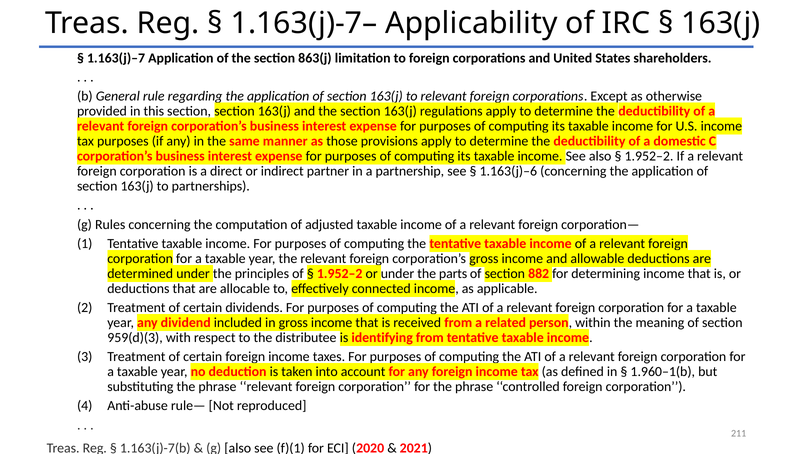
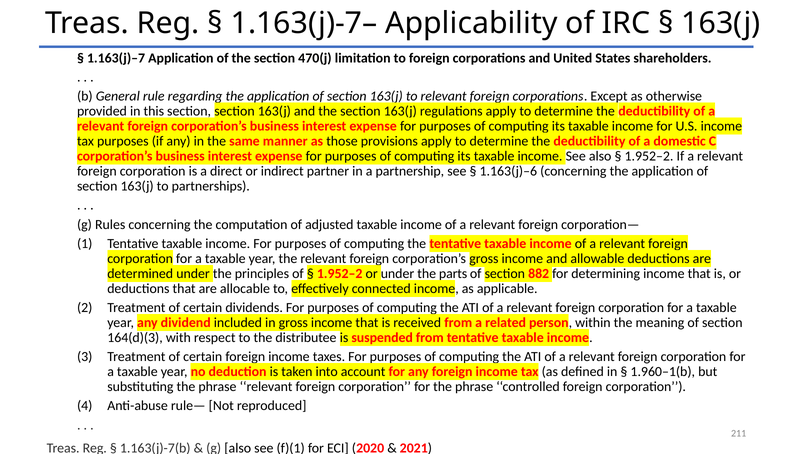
863(j: 863(j -> 470(j (315, 58)
959(d)(3: 959(d)(3 -> 164(d)(3 (135, 338)
identifying: identifying -> suspended (382, 338)
